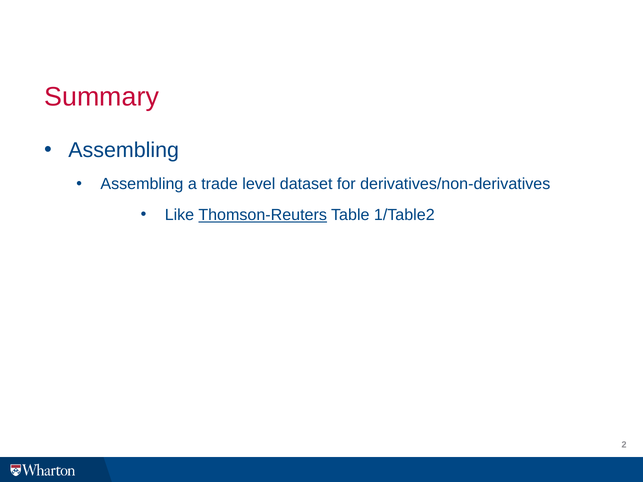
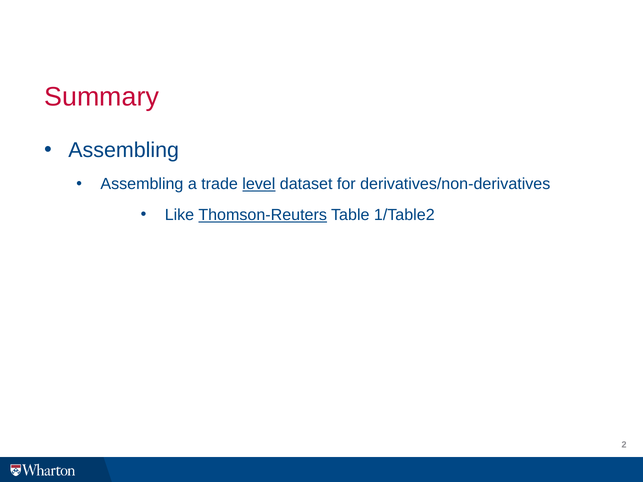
level underline: none -> present (259, 184)
